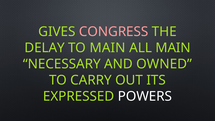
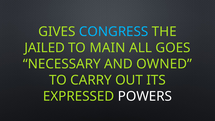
CONGRESS colour: pink -> light blue (114, 32)
DELAY: DELAY -> JAILED (45, 48)
ALL MAIN: MAIN -> GOES (173, 48)
